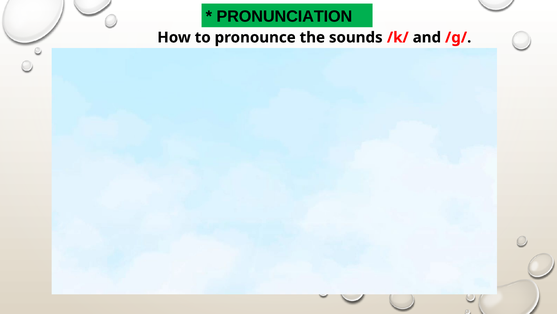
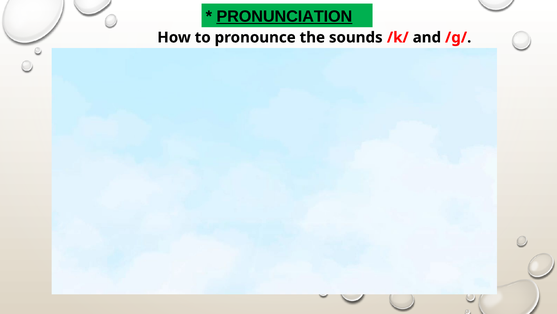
PRONUNCIATION underline: none -> present (284, 16)
